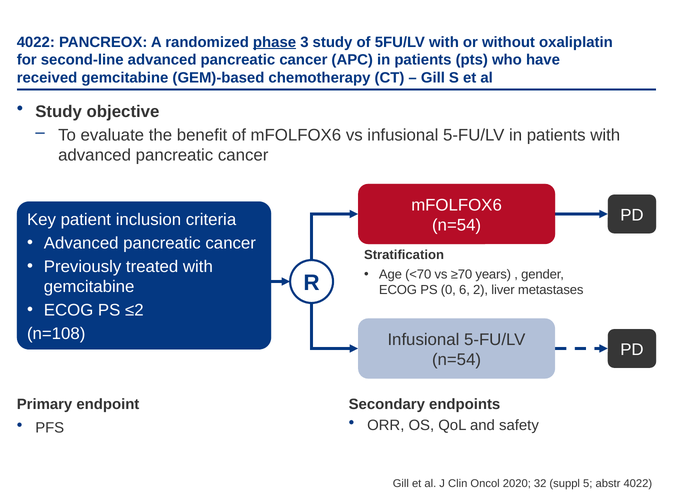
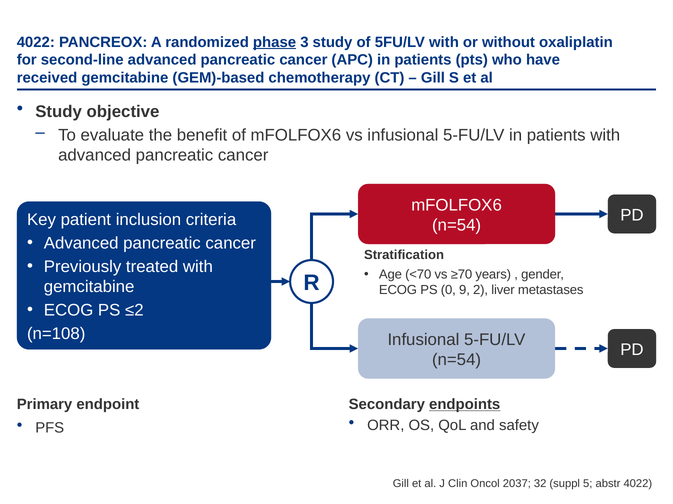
6: 6 -> 9 (464, 291)
endpoints underline: none -> present (465, 405)
2020: 2020 -> 2037 (517, 484)
